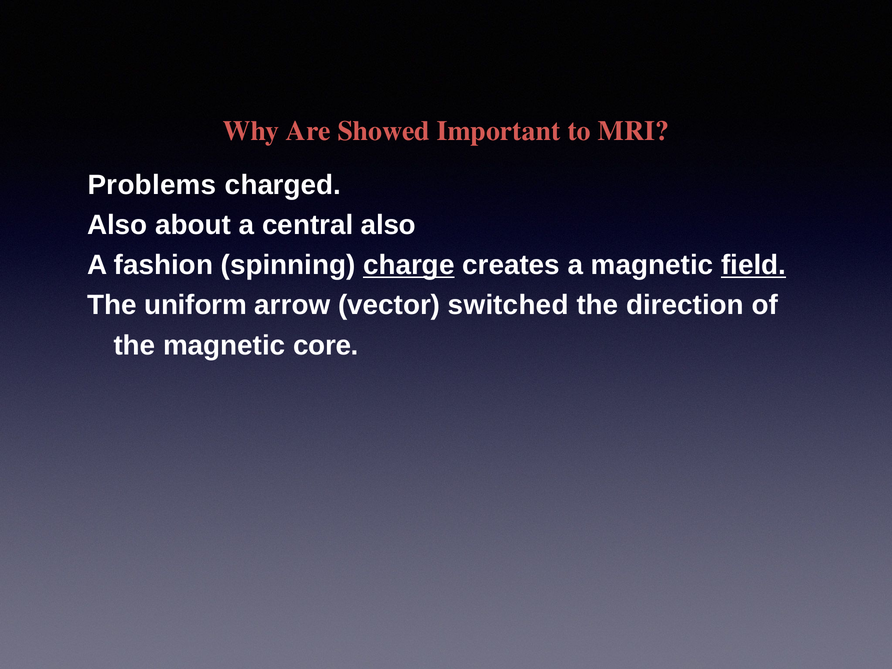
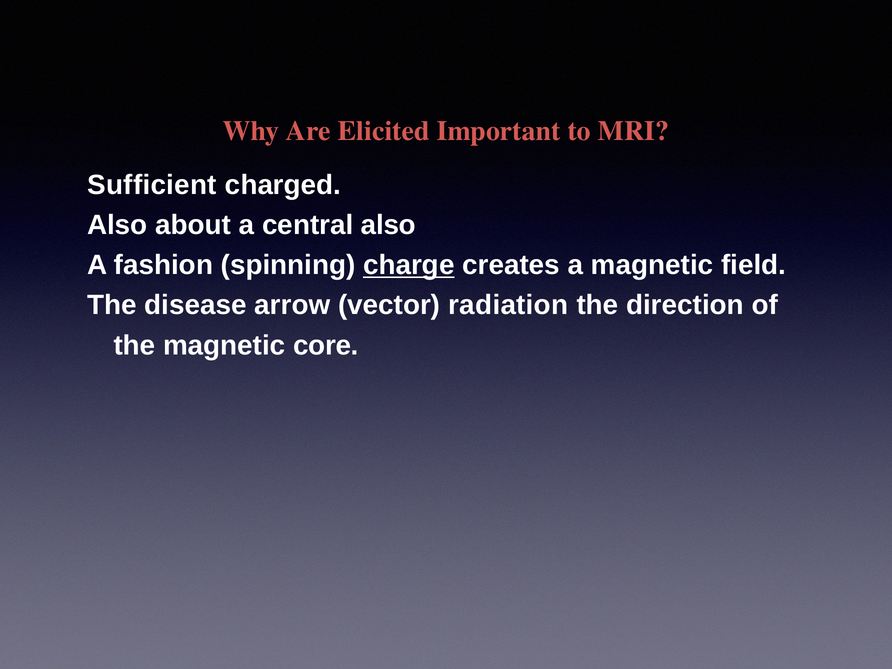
Showed: Showed -> Elicited (384, 131)
Problems: Problems -> Sufficient (152, 185)
field underline: present -> none (754, 265)
uniform: uniform -> disease (195, 305)
switched: switched -> radiation (508, 305)
